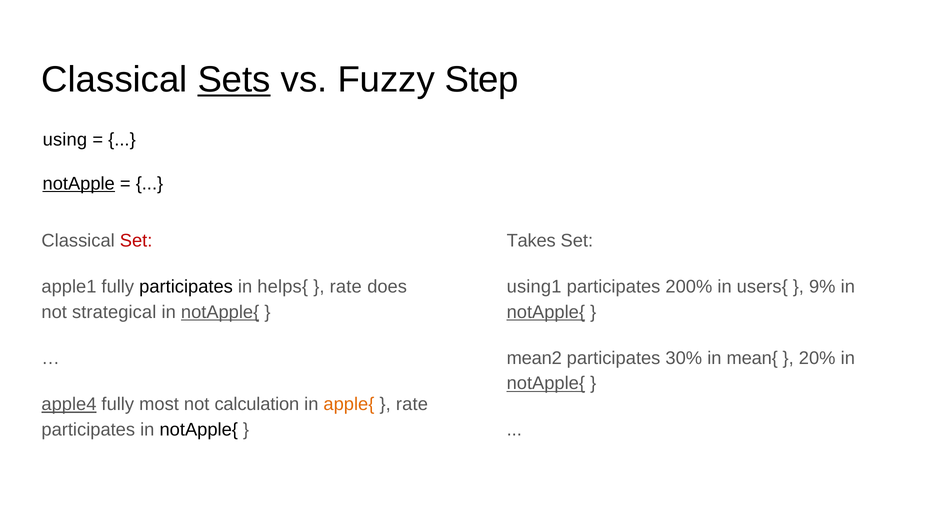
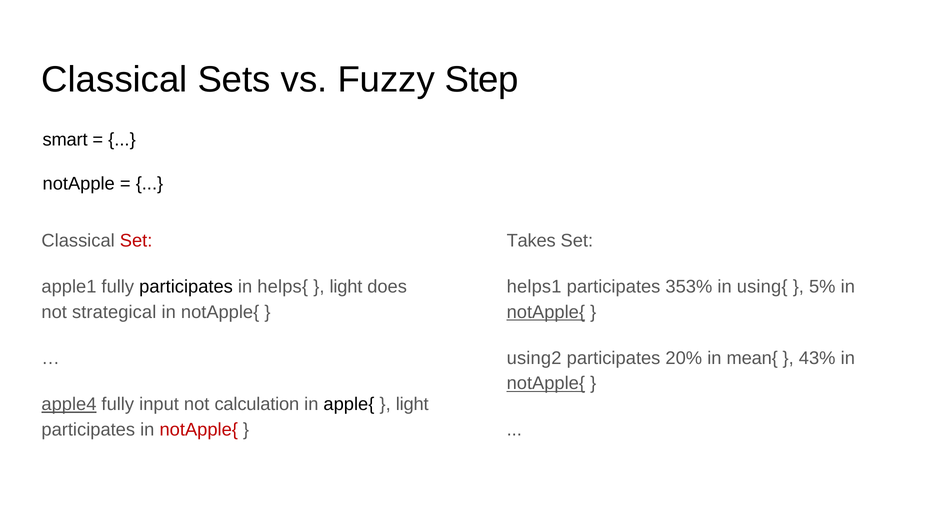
Sets underline: present -> none (234, 80)
using: using -> smart (65, 140)
notApple underline: present -> none (79, 184)
rate: rate -> light (346, 287)
using1: using1 -> helps1 (534, 287)
200%: 200% -> 353% (689, 287)
users{: users{ -> using{ (762, 287)
9%: 9% -> 5% (822, 287)
notApple{ underline: present -> none (220, 312)
mean2: mean2 -> using2 (534, 358)
30%: 30% -> 20% (684, 358)
20%: 20% -> 43% (817, 358)
most: most -> input (159, 405)
apple{ colour: orange -> black (349, 405)
rate: rate -> light (412, 405)
notApple{ colour: black -> red (199, 430)
